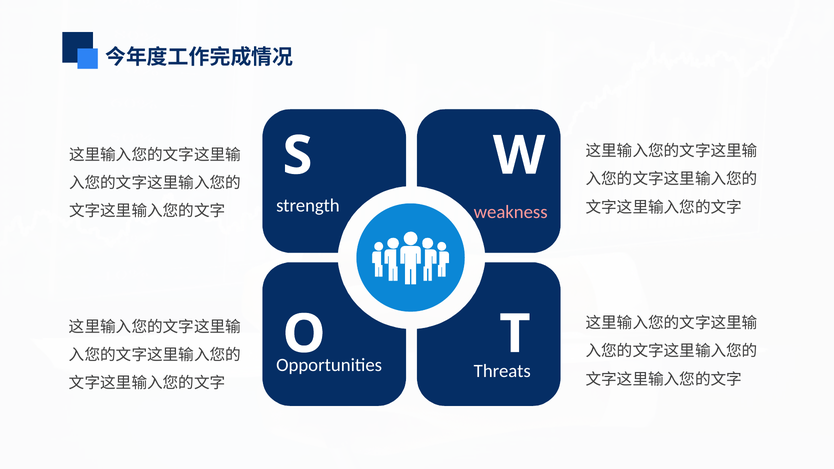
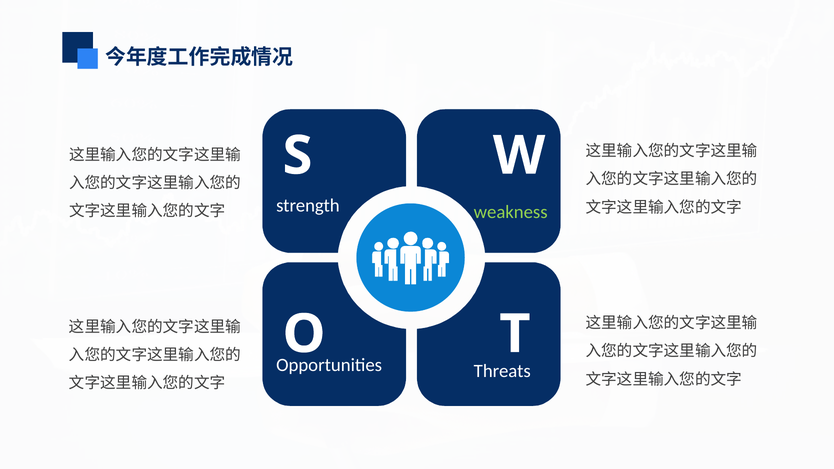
weakness colour: pink -> light green (511, 212)
